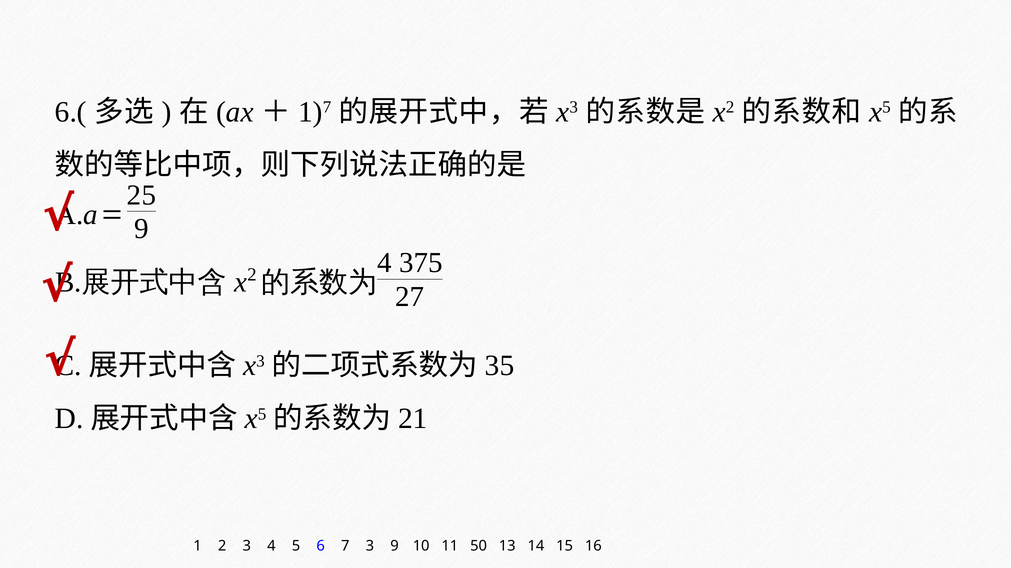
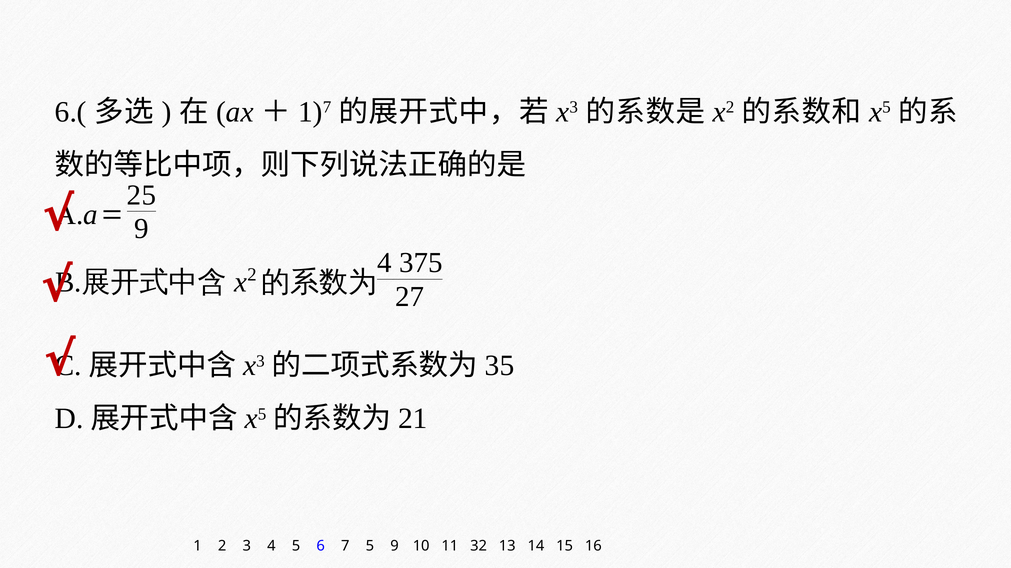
7 3: 3 -> 5 (370, 547)
50: 50 -> 32 (479, 547)
